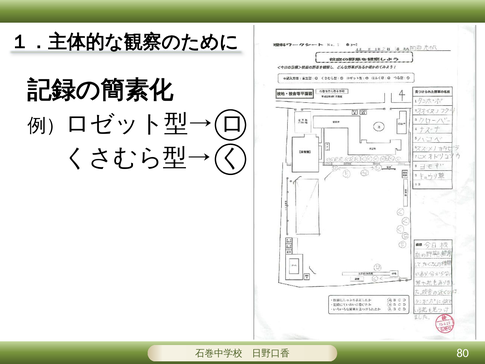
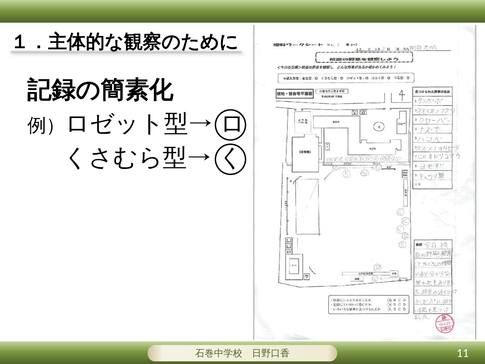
80: 80 -> 11 (463, 353)
